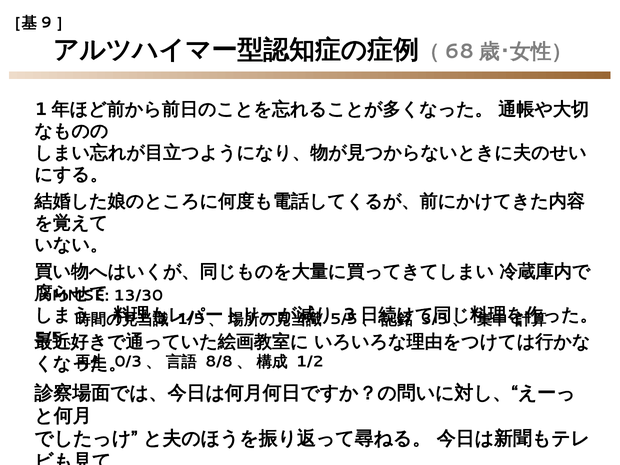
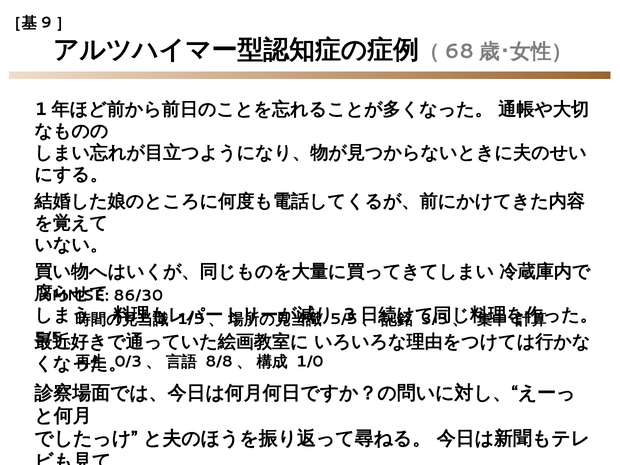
13/30: 13/30 -> 86/30 (138, 295)
1/2: 1/2 -> 1/0 (310, 362)
